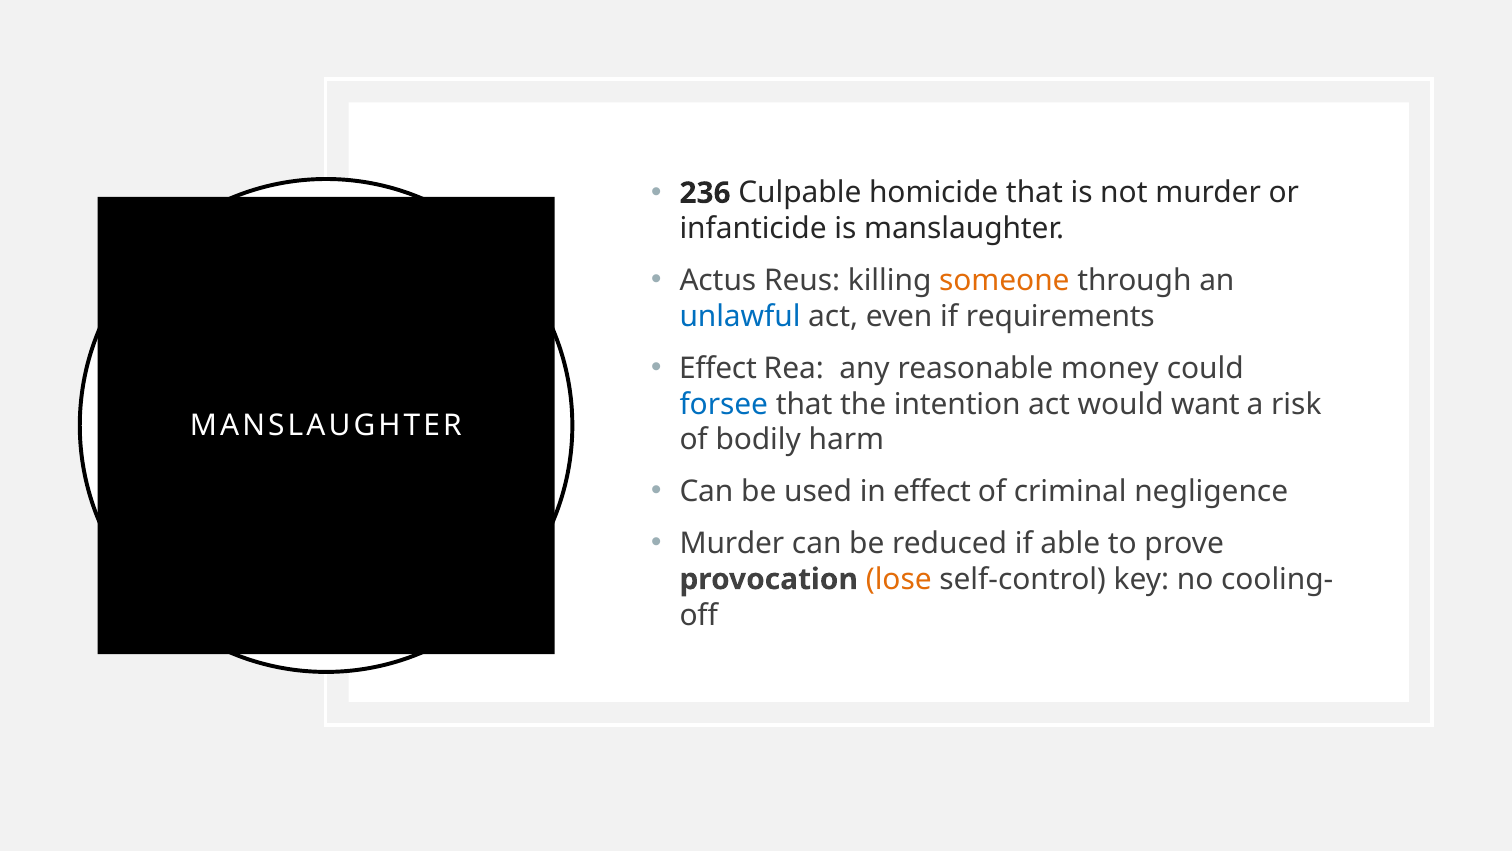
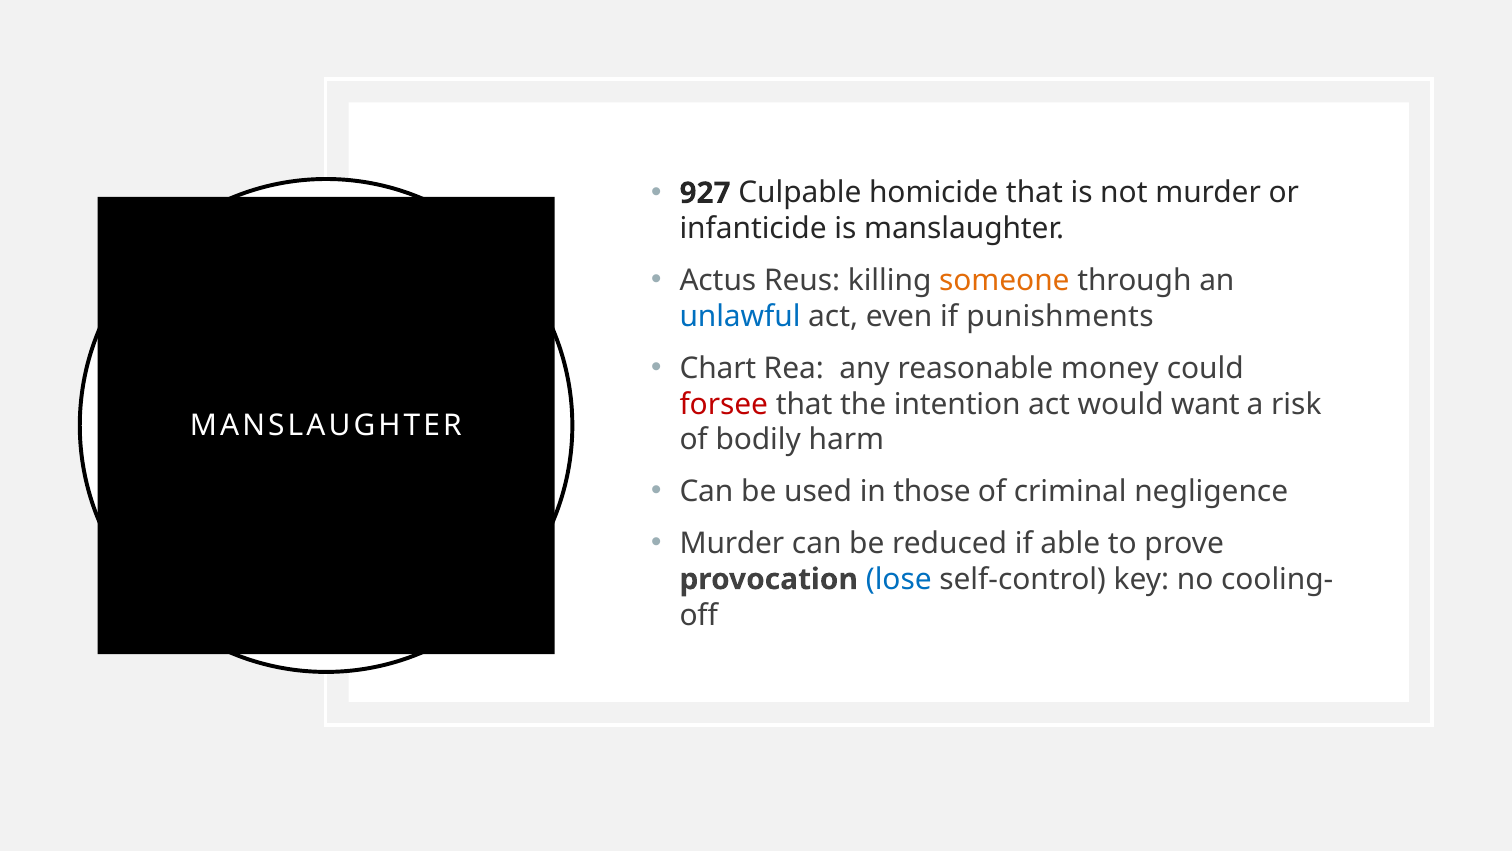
236: 236 -> 927 (705, 193)
requirements: requirements -> punishments (1060, 316)
Effect: Effect -> Chart (718, 368)
forsee colour: blue -> red (724, 404)
in effect: effect -> those (932, 491)
lose colour: orange -> blue (899, 579)
